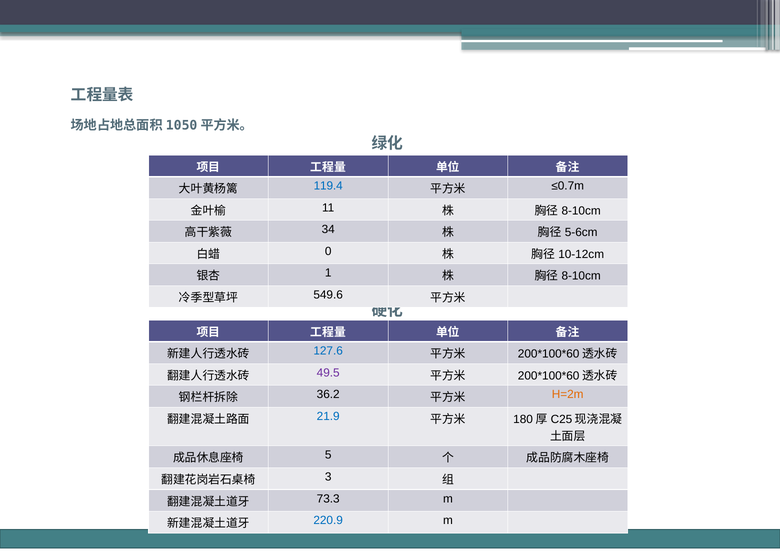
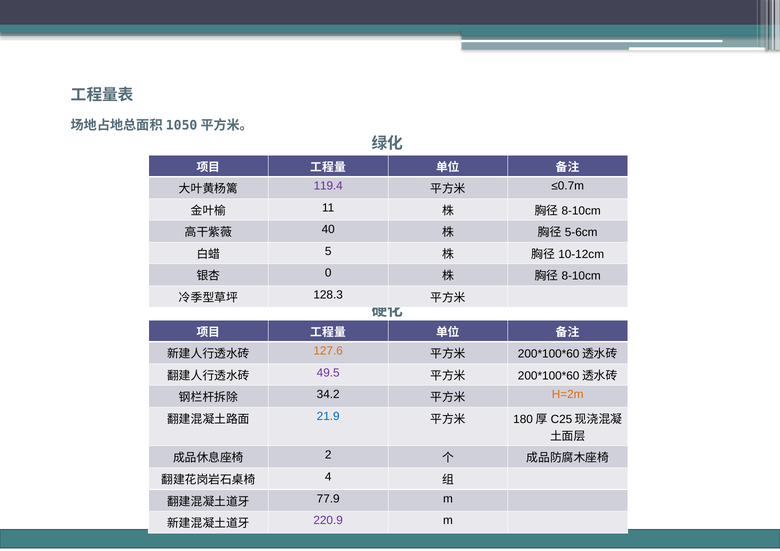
119.4 colour: blue -> purple (328, 186)
34: 34 -> 40 (328, 230)
0: 0 -> 5 (328, 252)
1: 1 -> 0 (328, 273)
549.6: 549.6 -> 128.3 (328, 295)
127.6 colour: blue -> orange (328, 351)
36.2: 36.2 -> 34.2 (328, 395)
5: 5 -> 2 (328, 456)
3: 3 -> 4 (328, 477)
73.3: 73.3 -> 77.9 (328, 499)
220.9 colour: blue -> purple (328, 521)
